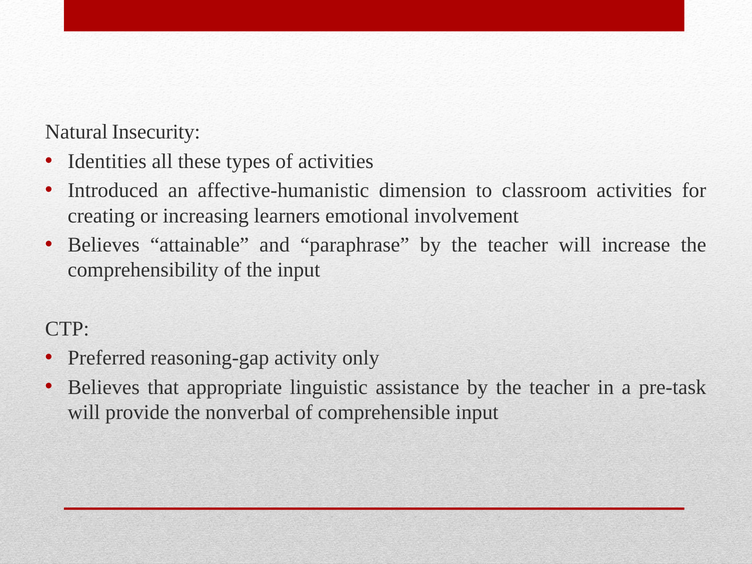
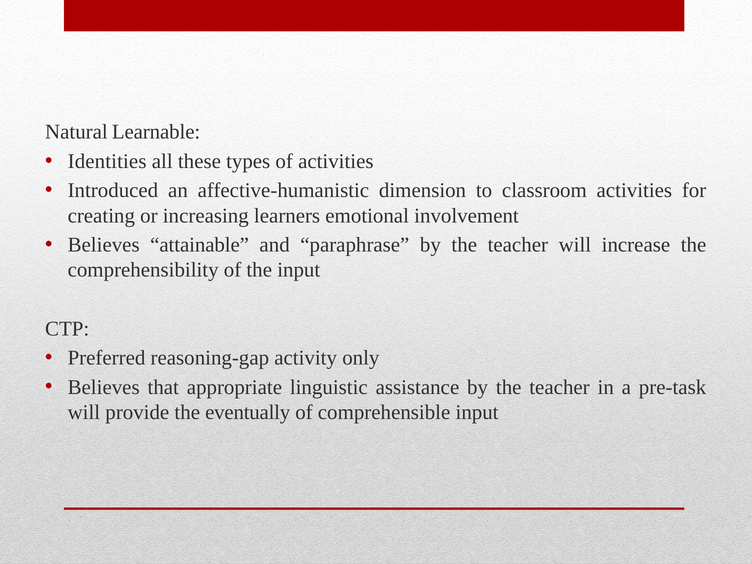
Insecurity: Insecurity -> Learnable (156, 132)
nonverbal: nonverbal -> eventually (248, 412)
